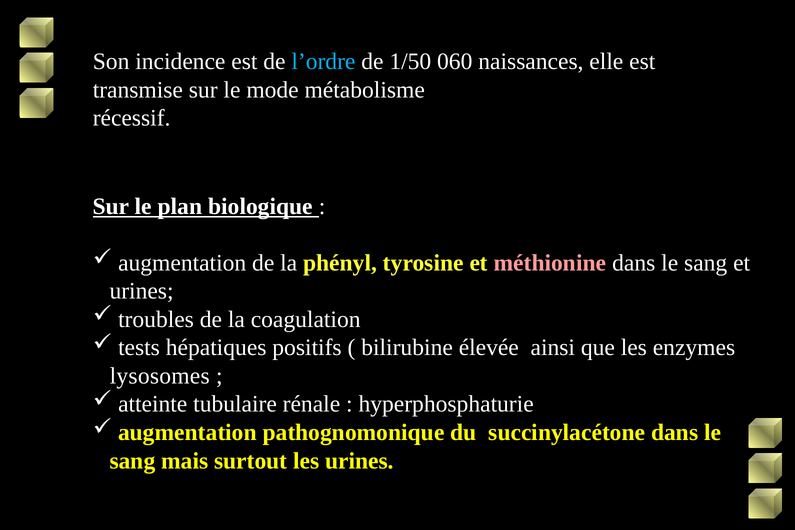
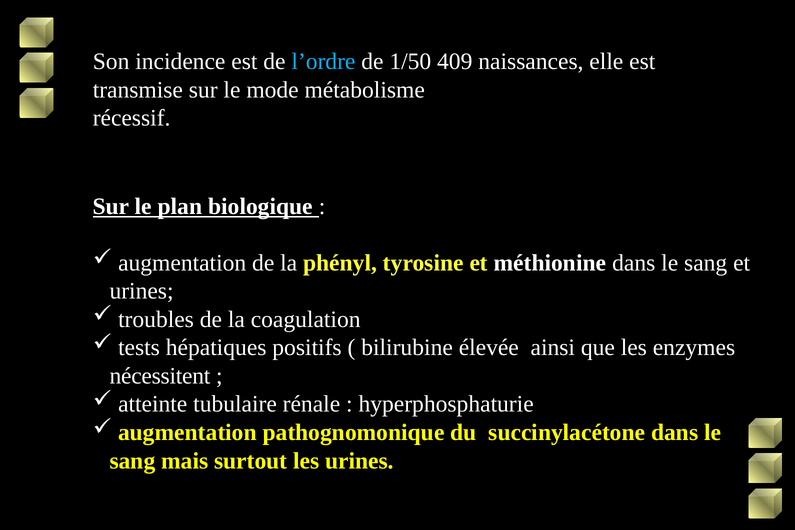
060: 060 -> 409 (455, 62)
méthionine colour: pink -> white (550, 263)
lysosomes: lysosomes -> nécessitent (160, 376)
